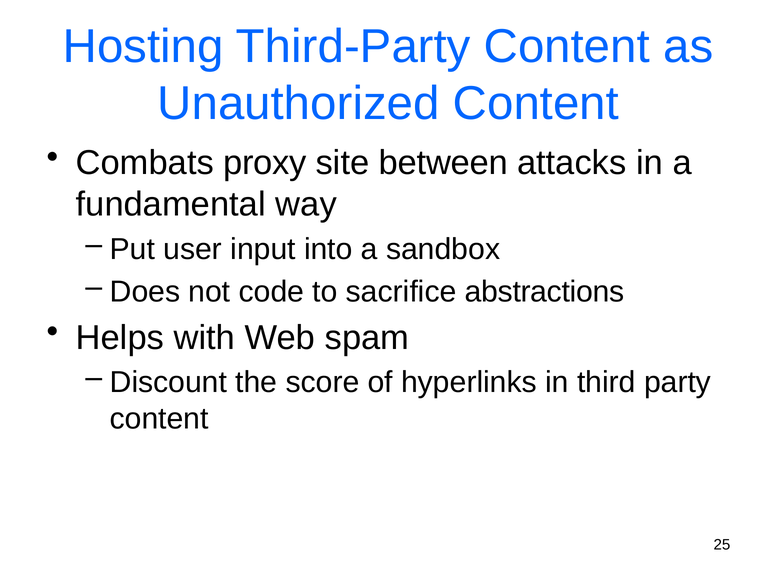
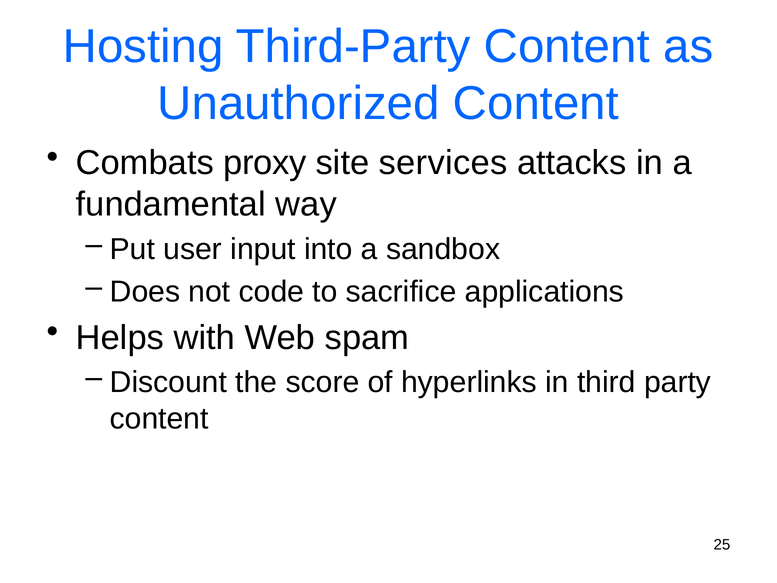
between: between -> services (443, 163)
abstractions: abstractions -> applications (544, 291)
